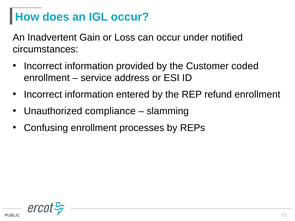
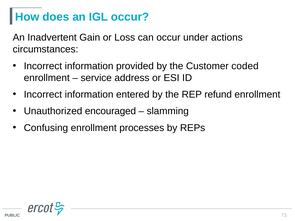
notified: notified -> actions (227, 38)
compliance: compliance -> encouraged (110, 111)
